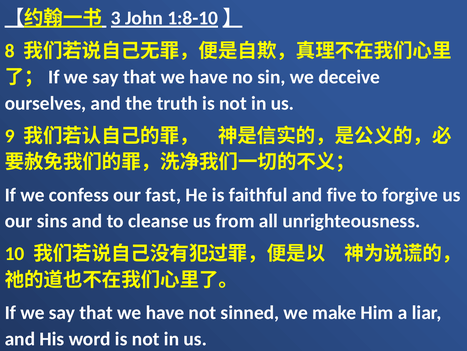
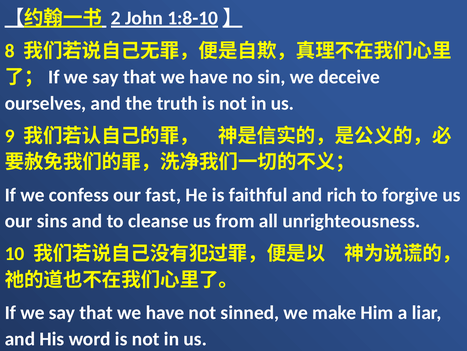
3: 3 -> 2 (116, 18)
five: five -> rich (342, 195)
